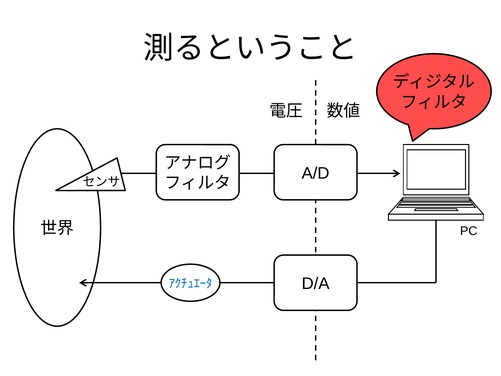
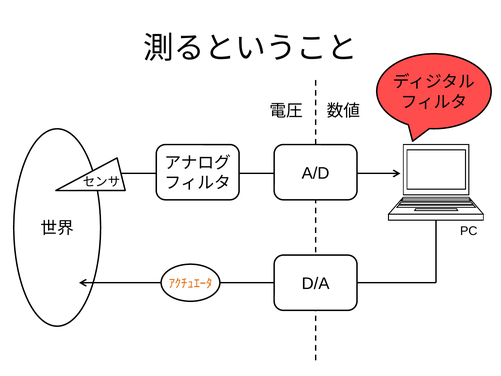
ｱｸﾁｭｴｰﾀ colour: blue -> orange (191, 283)
